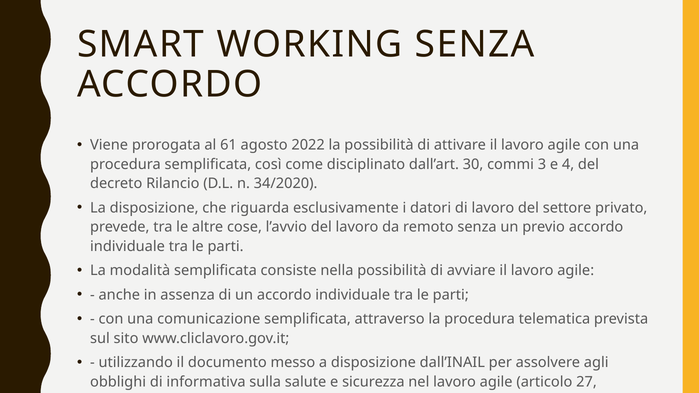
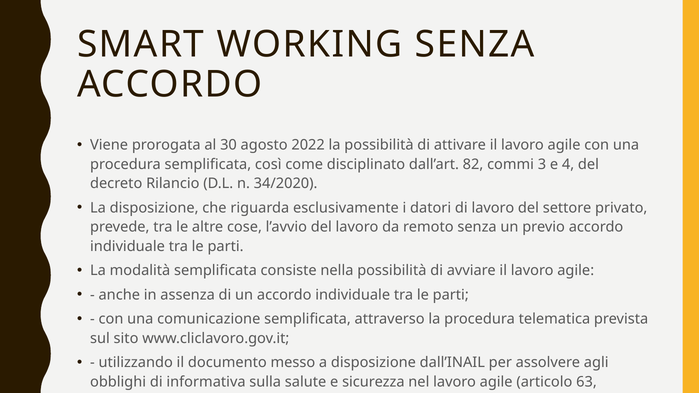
61: 61 -> 30 (228, 145)
30: 30 -> 82 (473, 164)
27: 27 -> 63 (587, 382)
